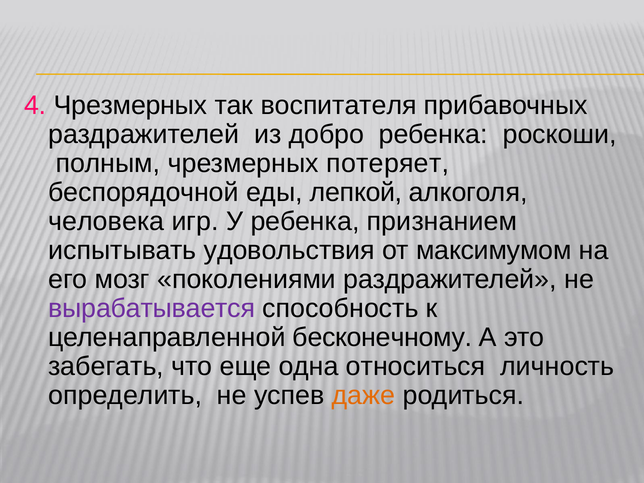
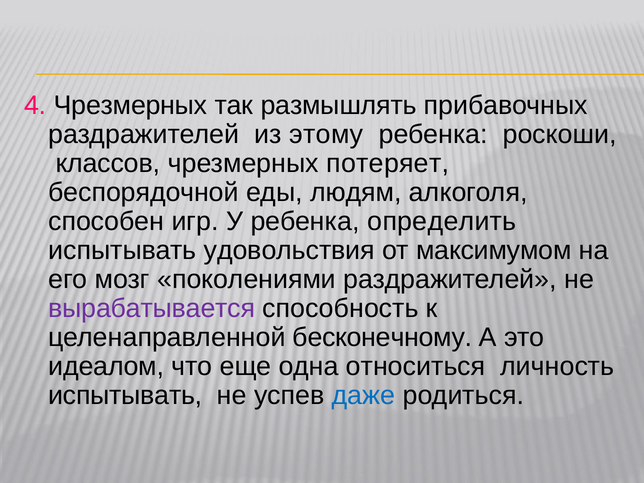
воспитателя: воспитателя -> размышлять (339, 105)
добро: добро -> этому (326, 134)
полным: полным -> классов (108, 163)
лепкой: лепкой -> людям (356, 192)
человека: человека -> способен (106, 221)
признанием: признанием -> определить (442, 221)
забегать: забегать -> идеалом (106, 366)
определить: определить -> испытывать (125, 395)
даже colour: orange -> blue (363, 395)
